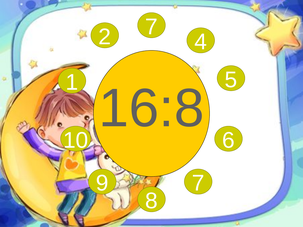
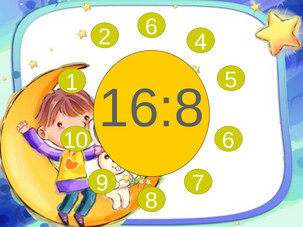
2 7: 7 -> 6 (151, 27)
